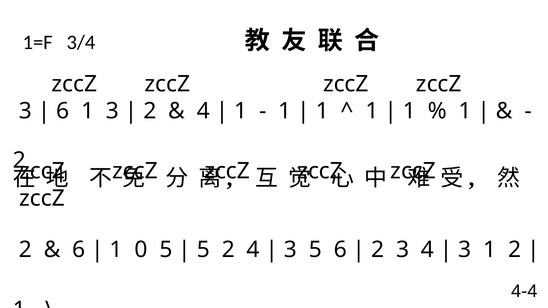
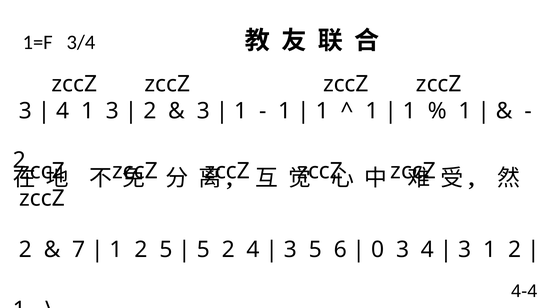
6: 6 -> 4 (63, 111)
4: 4 -> 3 (203, 111)
6: 6 -> 7 (79, 250)
0: 0 -> 2 (141, 250)
2: 2 -> 0 (378, 250)
